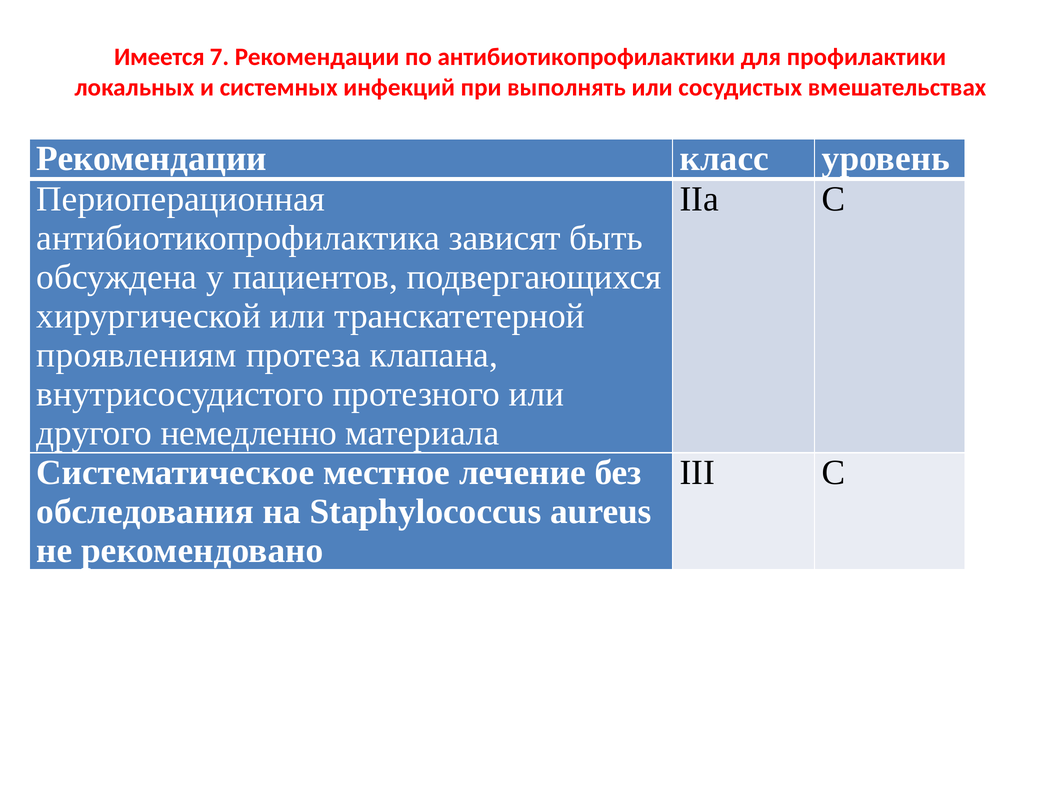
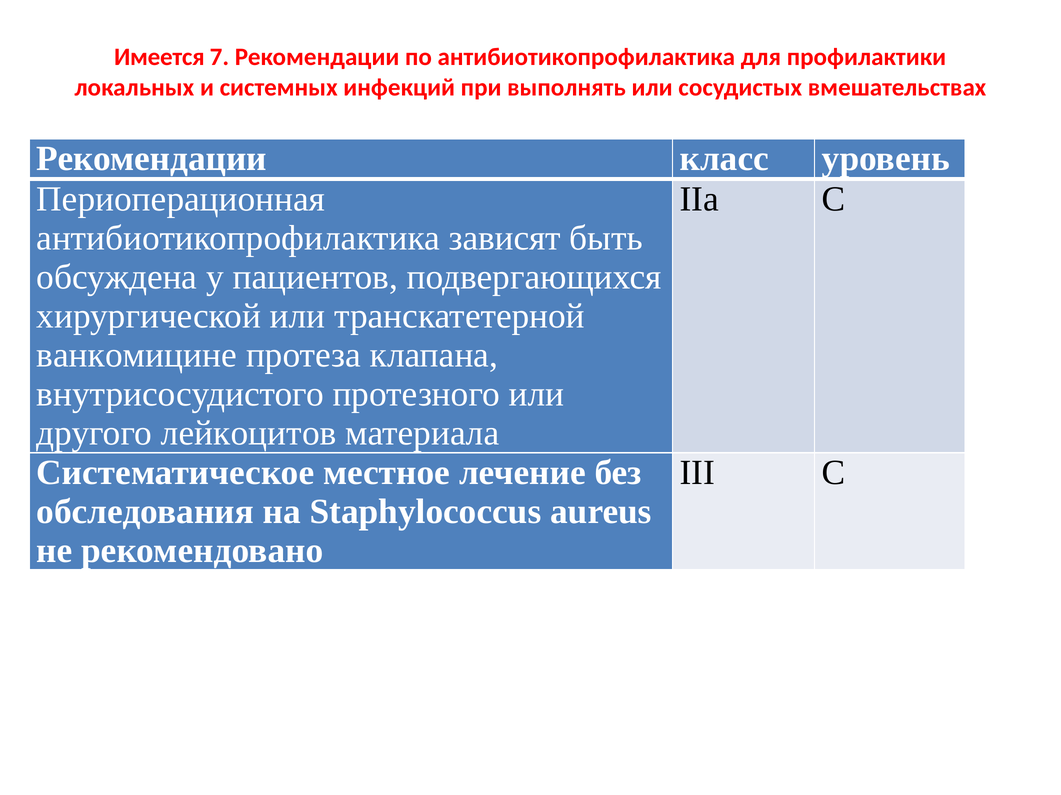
по антибиотикопрофилактики: антибиотикопрофилактики -> антибиотикопрофилактика (586, 57)
проявлениям: проявлениям -> ванкомицине (137, 356)
немедленно: немедленно -> лейкоцитов (249, 434)
